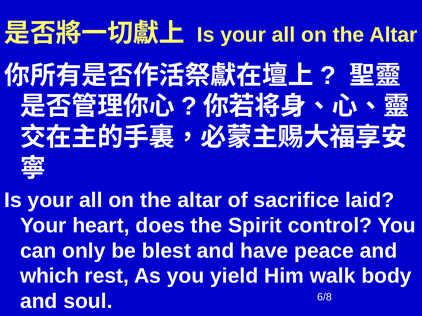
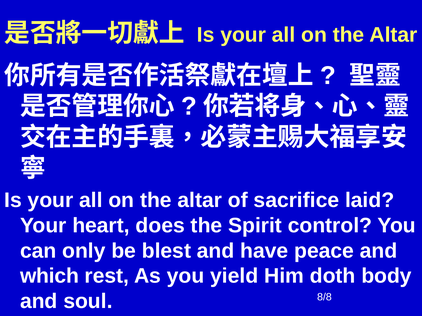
walk: walk -> doth (333, 276)
6/8: 6/8 -> 8/8 (324, 298)
